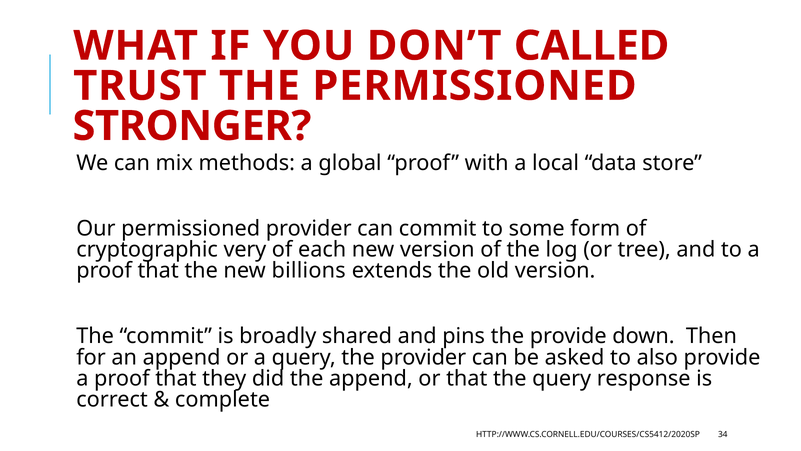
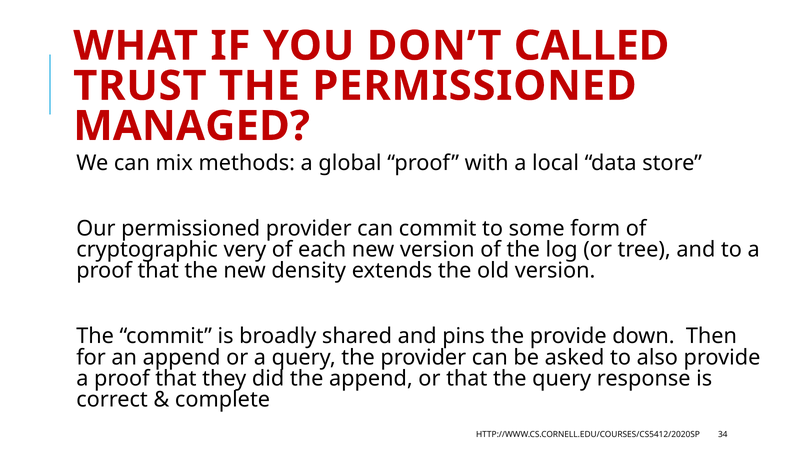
STRONGER: STRONGER -> MANAGED (192, 126)
billions: billions -> density (309, 270)
